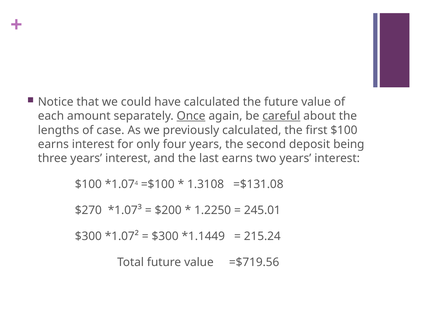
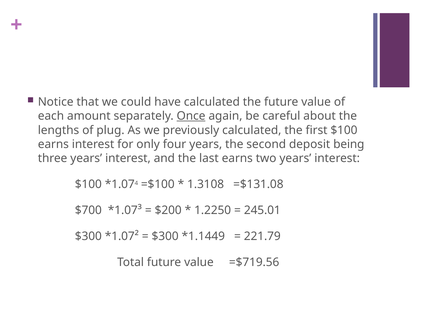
careful underline: present -> none (281, 116)
case: case -> plug (110, 130)
$270: $270 -> $700 (88, 210)
215.24: 215.24 -> 221.79 (262, 236)
